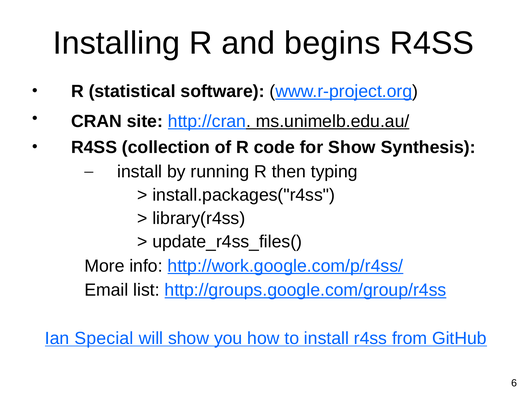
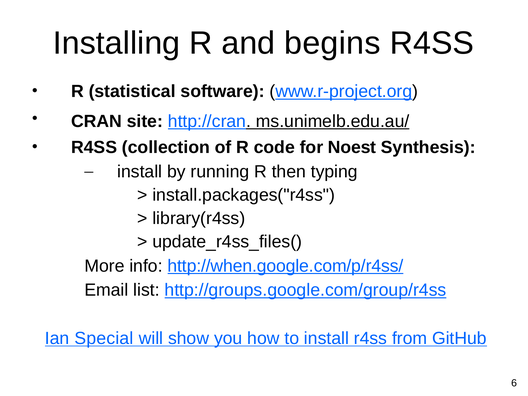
for Show: Show -> Noest (352, 147)
http://work.google.com/p/r4ss/: http://work.google.com/p/r4ss/ -> http://when.google.com/p/r4ss/ (285, 266)
